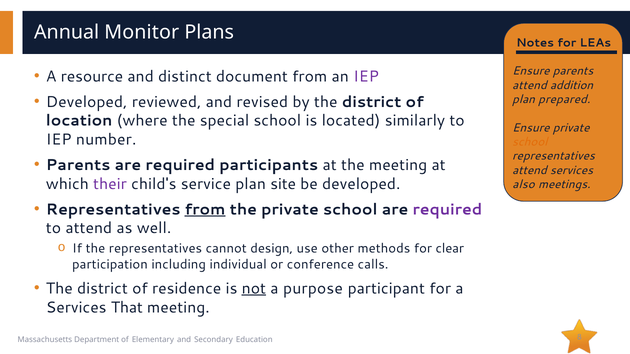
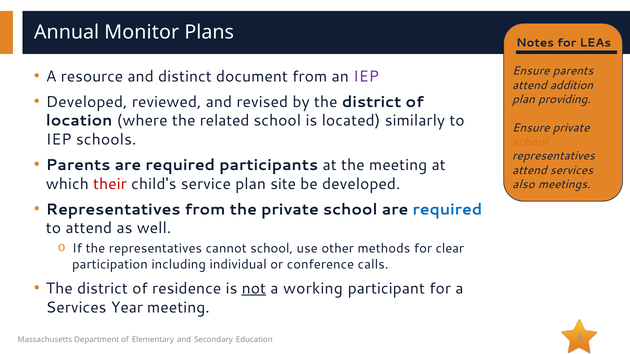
prepared: prepared -> providing (564, 99)
special: special -> related (225, 121)
number: number -> schools (106, 140)
their colour: purple -> red (110, 184)
from underline: present -> none (205, 210)
required colour: purple -> blue (447, 210)
cannot design: design -> school (272, 249)
purpose: purpose -> working (313, 289)
That: That -> Year (127, 308)
